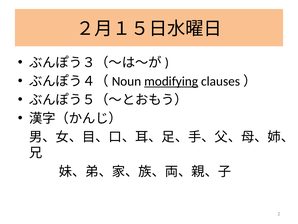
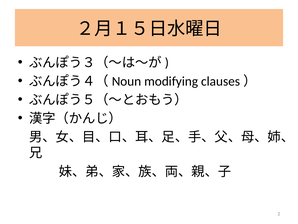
modifying underline: present -> none (171, 81)
